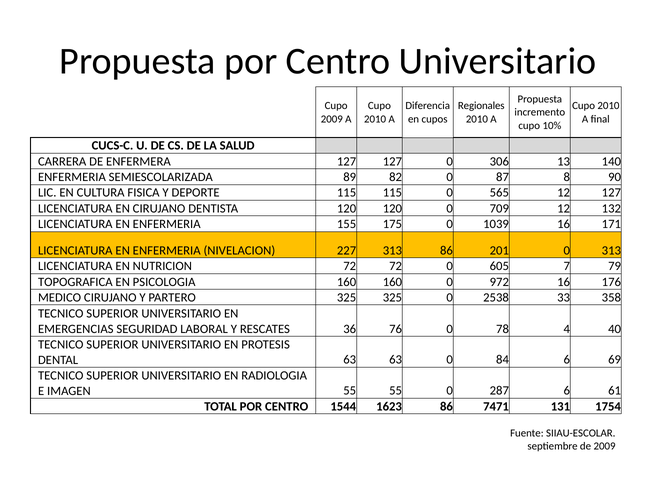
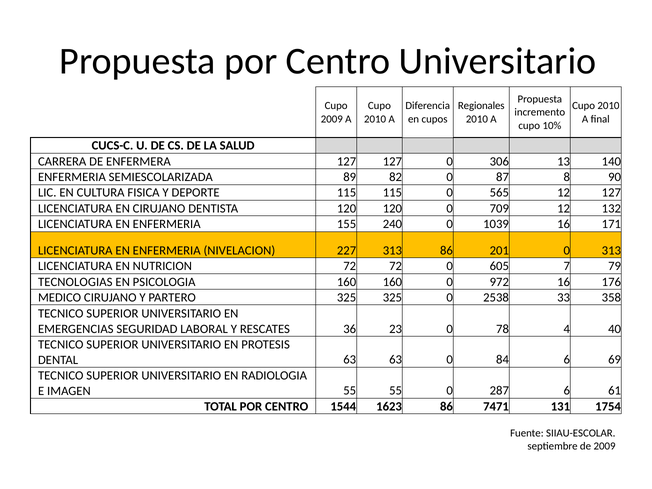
175: 175 -> 240 (392, 224)
TOPOGRAFICA: TOPOGRAFICA -> TECNOLOGIAS (75, 282)
76: 76 -> 23 (396, 329)
